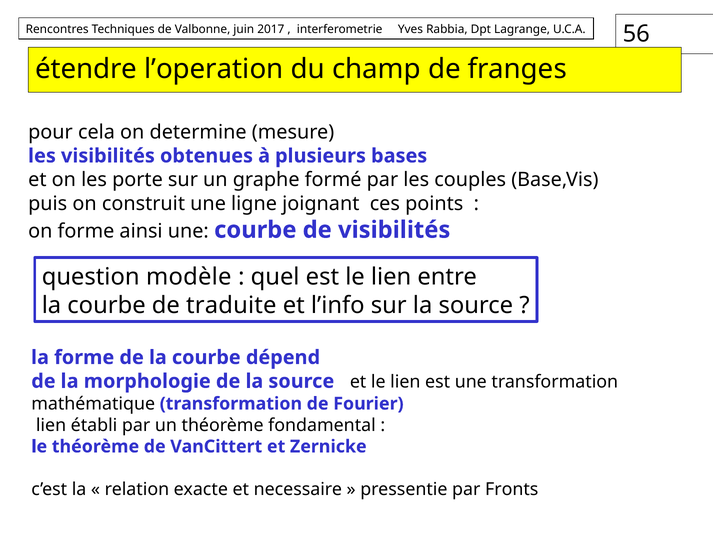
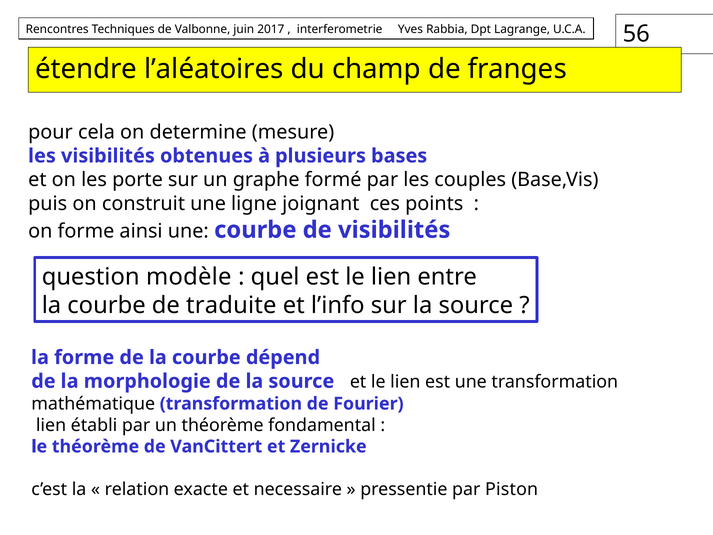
l’operation: l’operation -> l’aléatoires (214, 69)
Fronts: Fronts -> Piston (512, 489)
